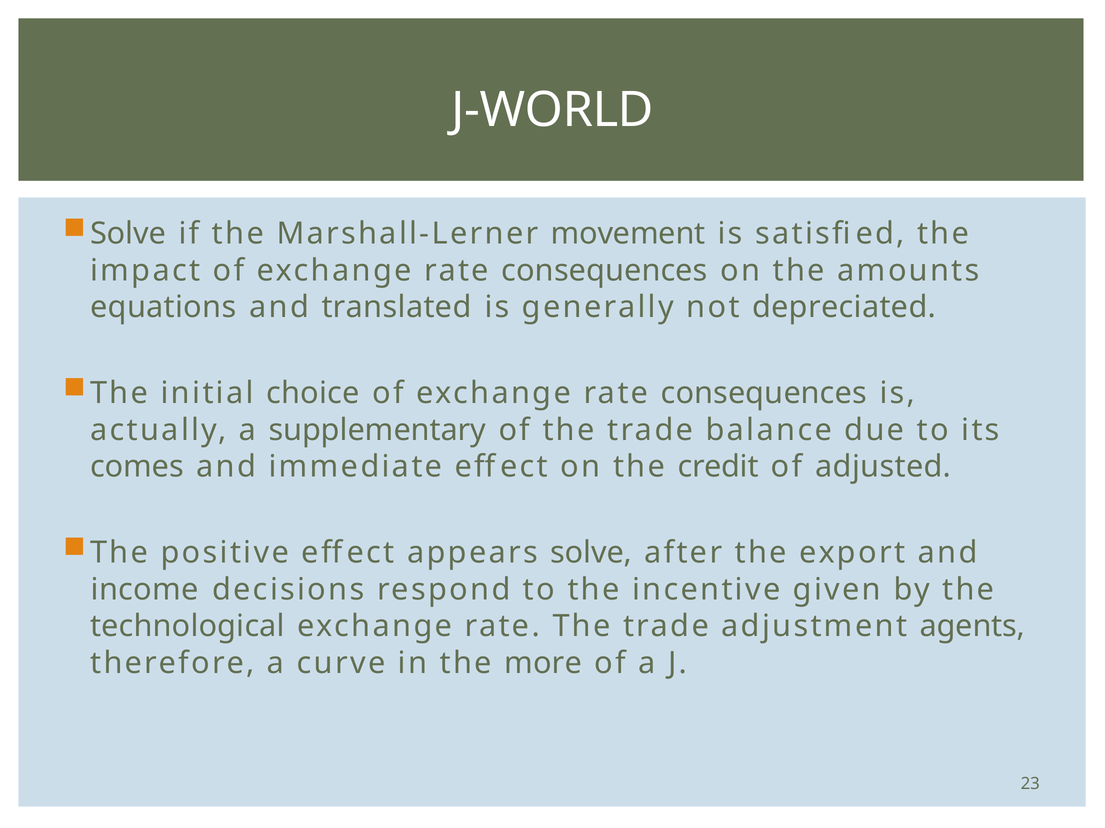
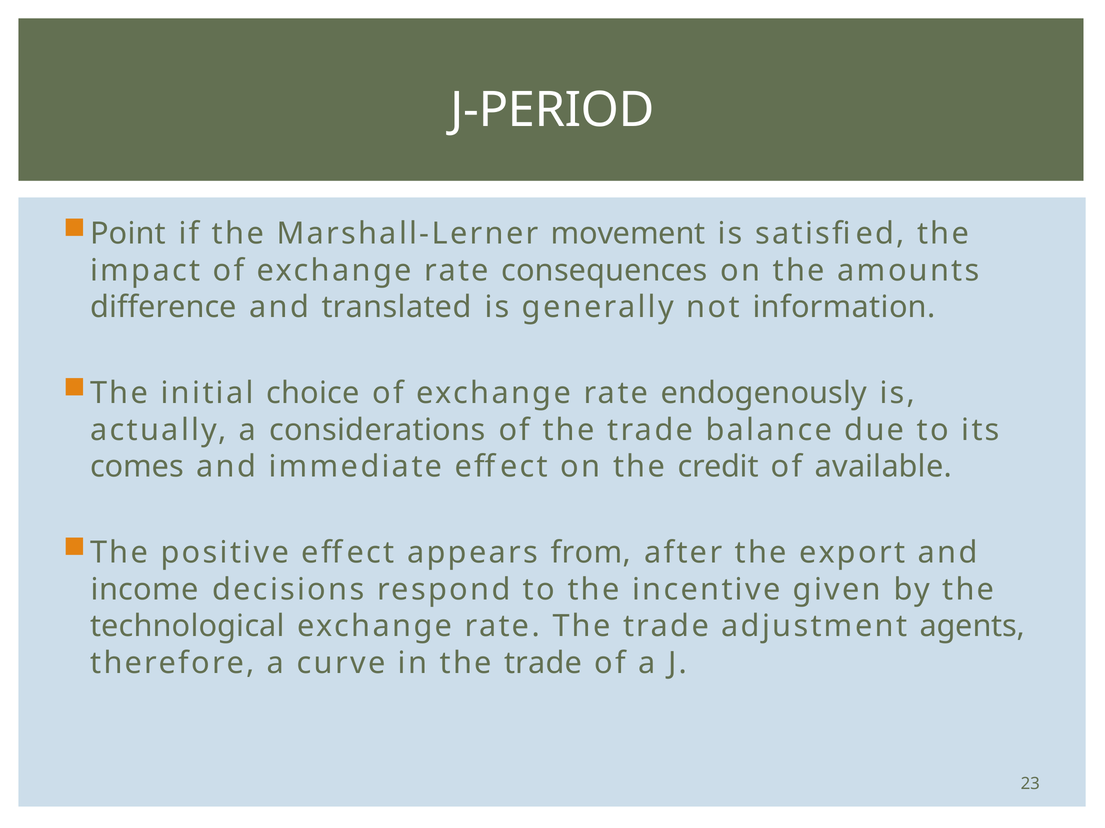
J-WORLD: J-WORLD -> J-PERIOD (553, 110)
Solve: Solve -> Point (128, 234)
equations: equations -> difference (163, 308)
depreciated: depreciated -> information (844, 308)
consequences: consequences -> endogenously (764, 393)
supplementary: supplementary -> considerations (377, 430)
adjusted: adjusted -> available (883, 467)
appears solve: solve -> from (591, 553)
in the more: more -> trade (543, 664)
